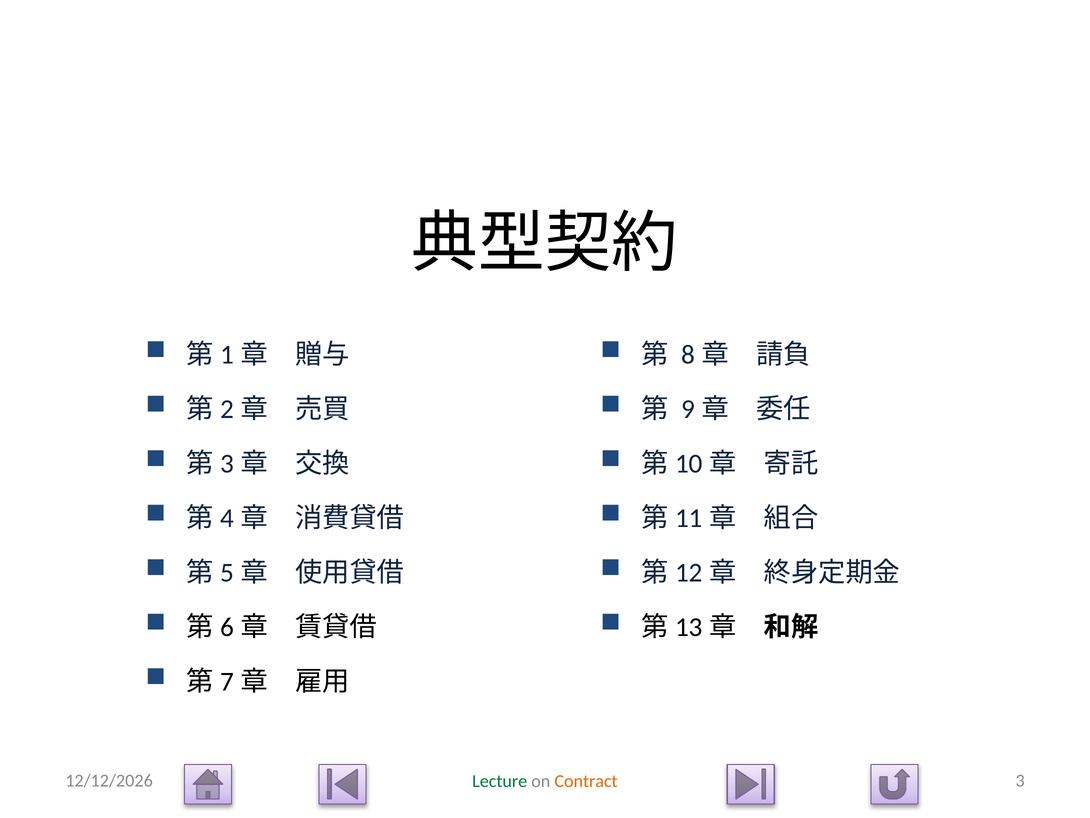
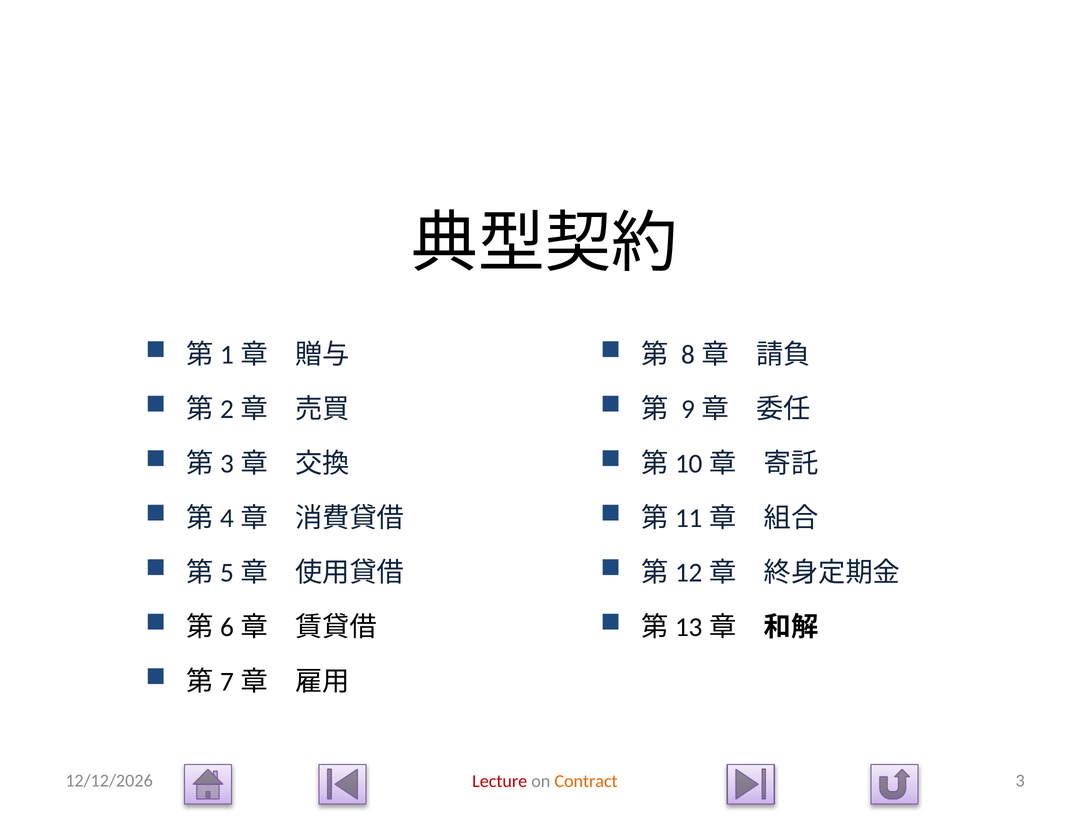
Lecture colour: green -> red (500, 781)
